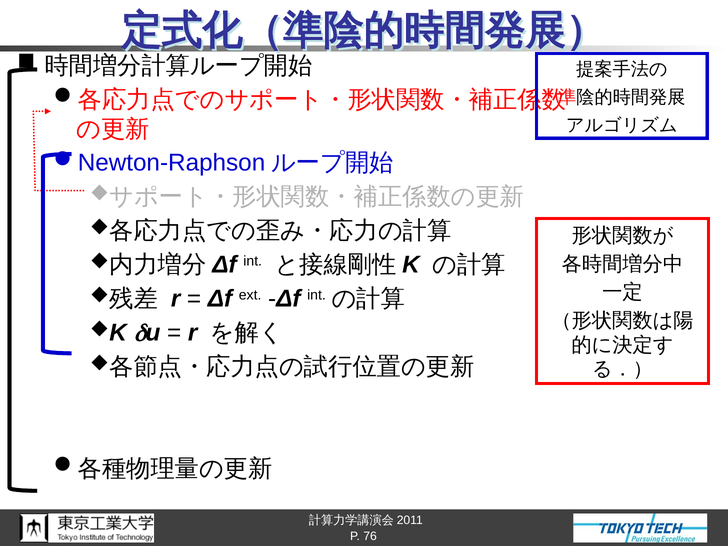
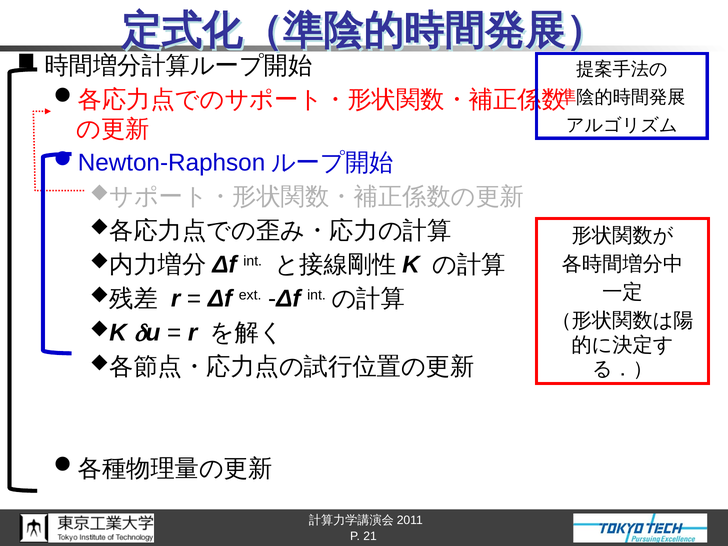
76: 76 -> 21 (370, 536)
